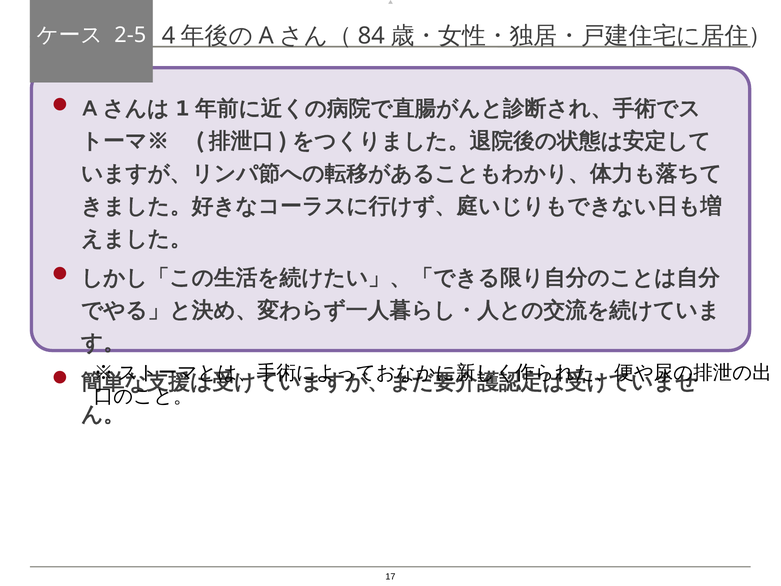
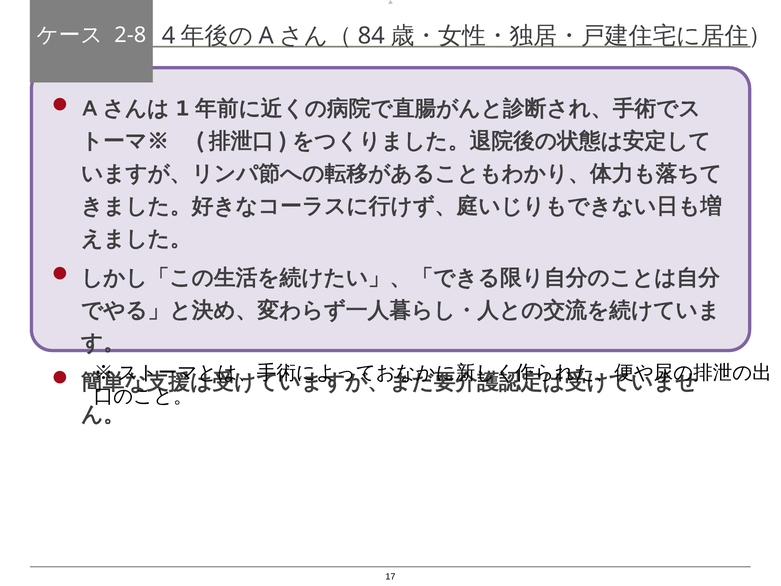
2-5: 2-5 -> 2-8 (130, 35)
